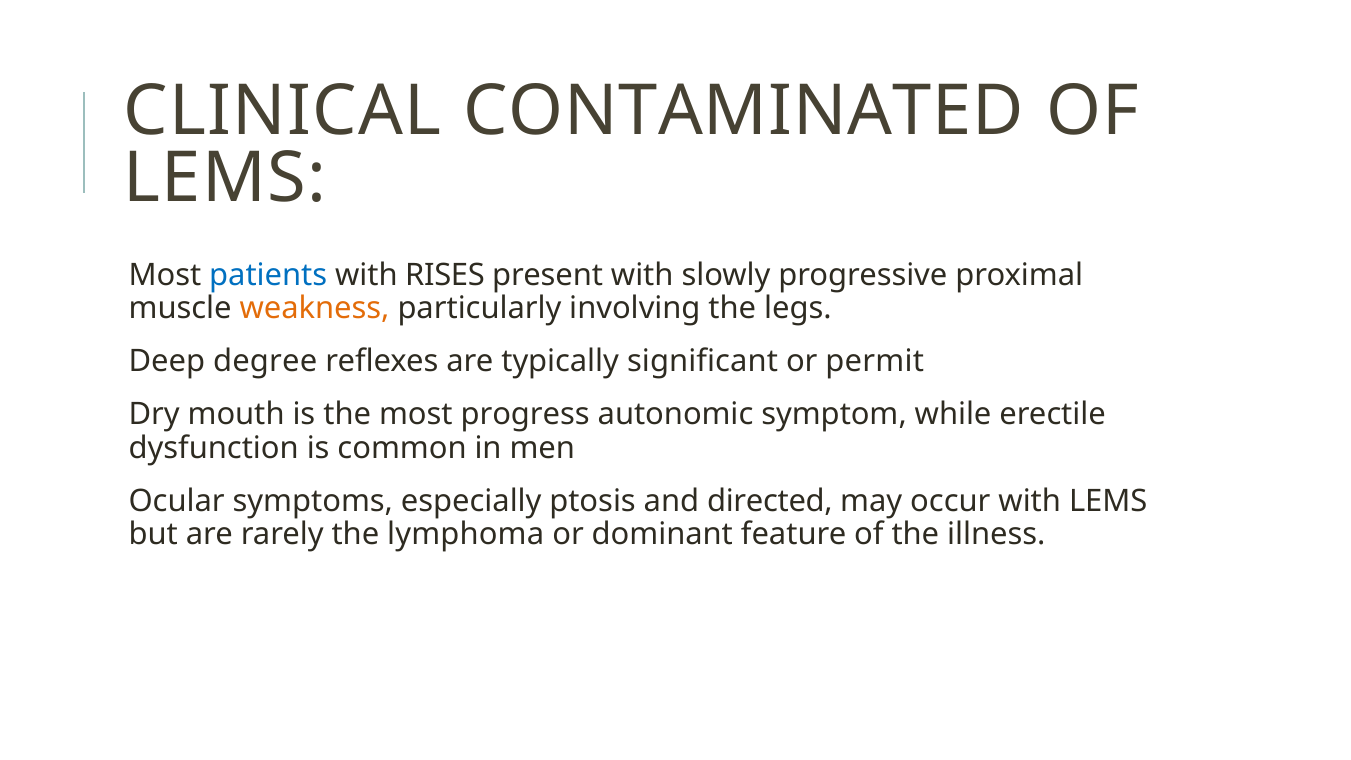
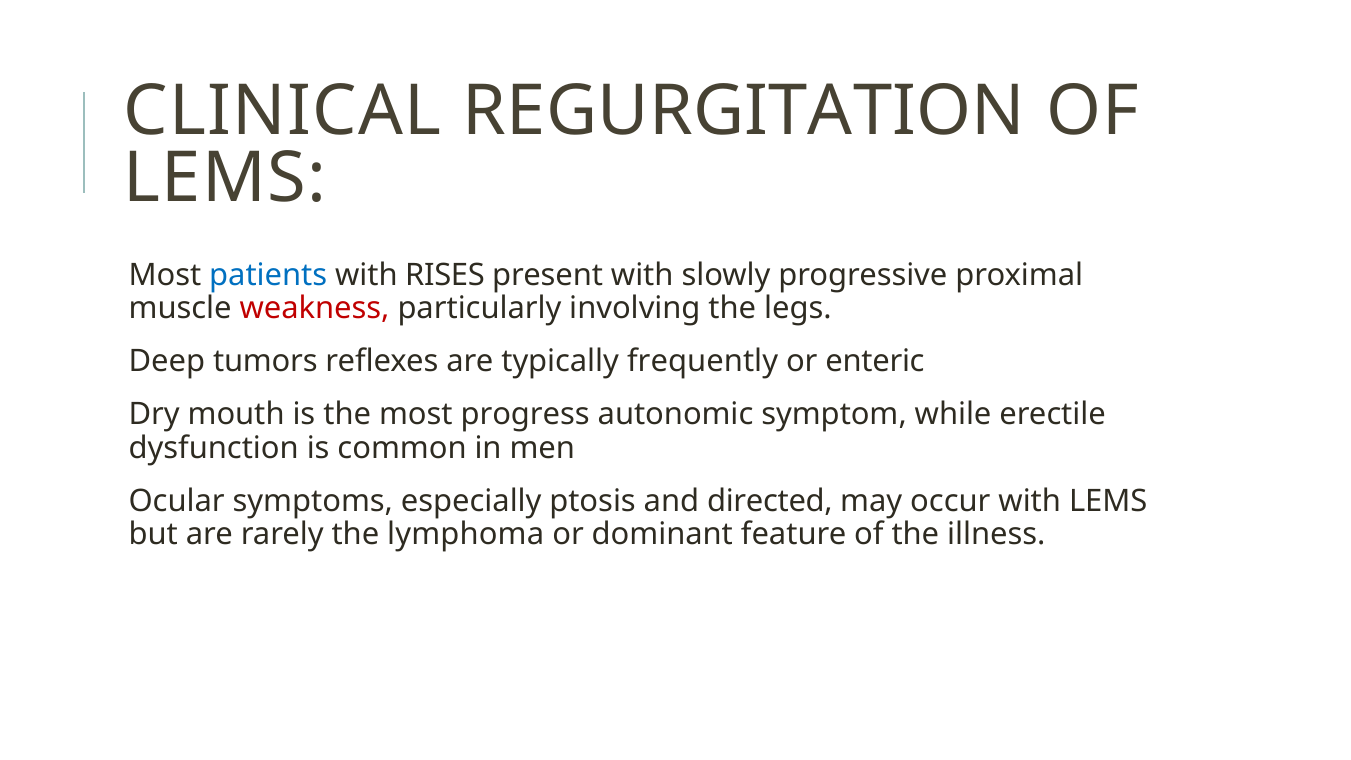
CONTAMINATED: CONTAMINATED -> REGURGITATION (744, 111)
weakness colour: orange -> red (315, 308)
degree: degree -> tumors (265, 361)
significant: significant -> frequently (703, 361)
permit: permit -> enteric (875, 361)
